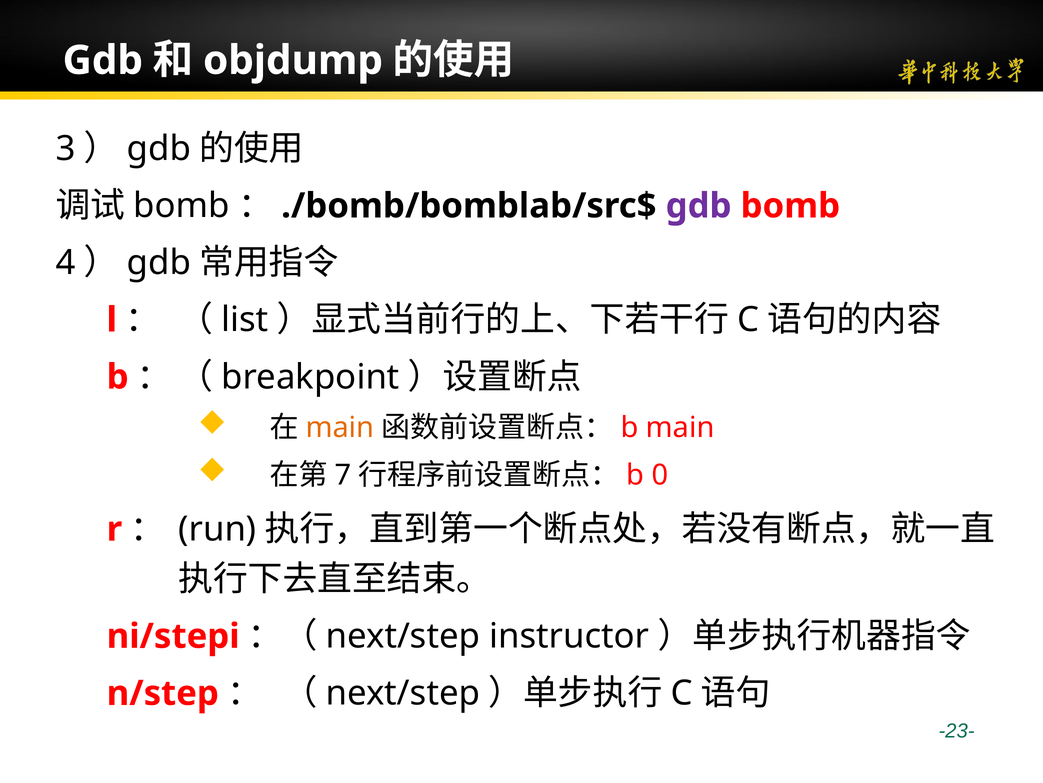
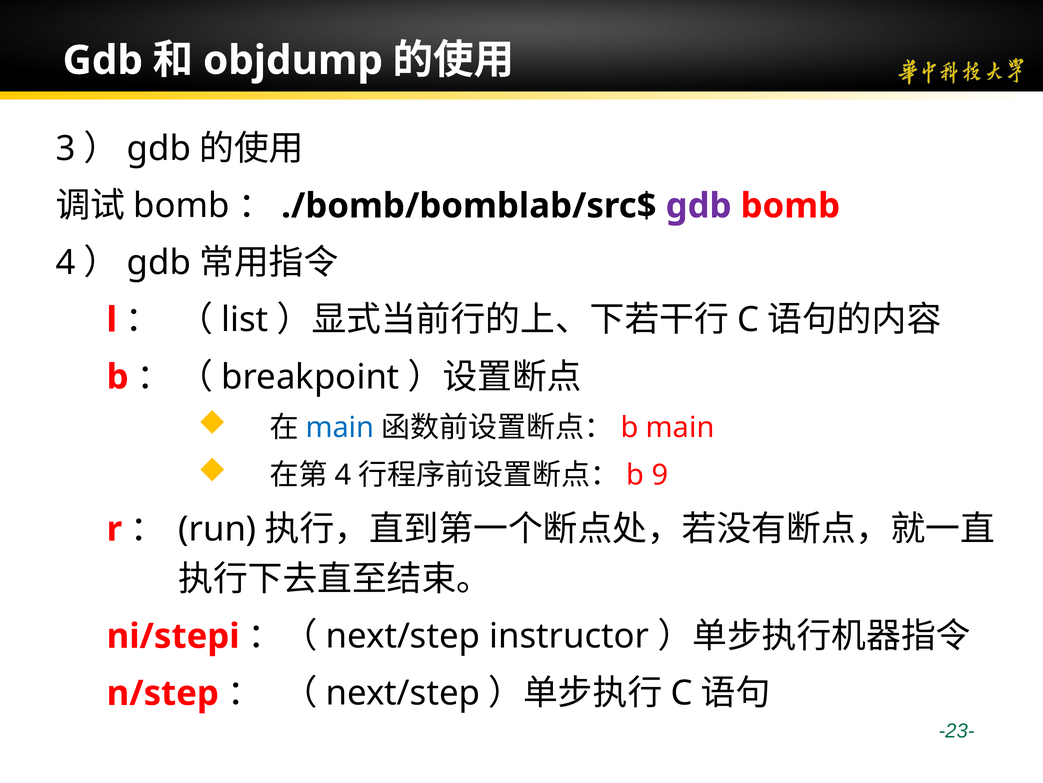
main colour: orange -> blue (340, 427)
7: 7 -> 4 (343, 475)
0: 0 -> 9 (660, 475)
